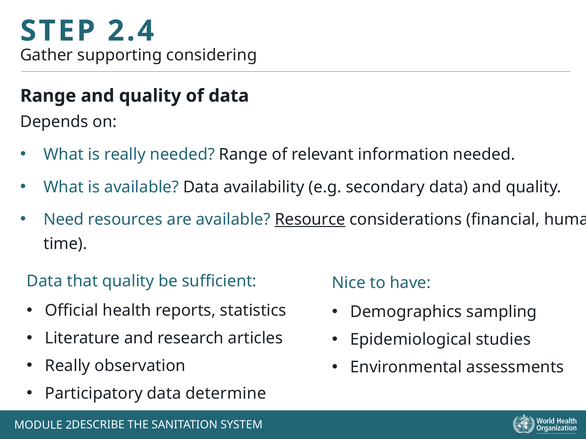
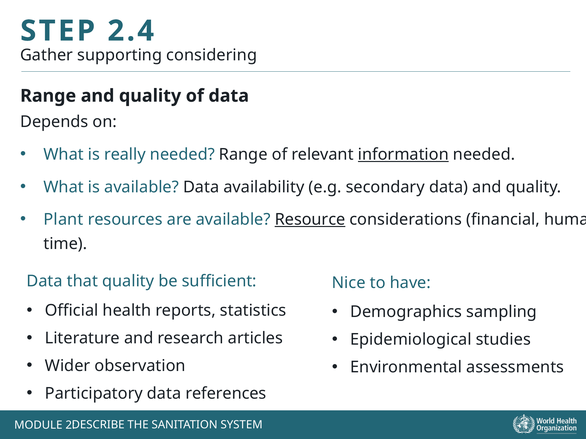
information underline: none -> present (403, 155)
Need: Need -> Plant (64, 220)
Really: Really -> Wider (68, 366)
determine: determine -> references (226, 394)
